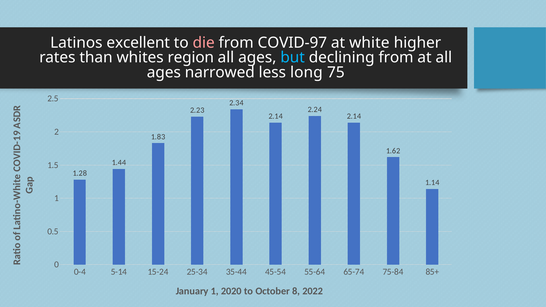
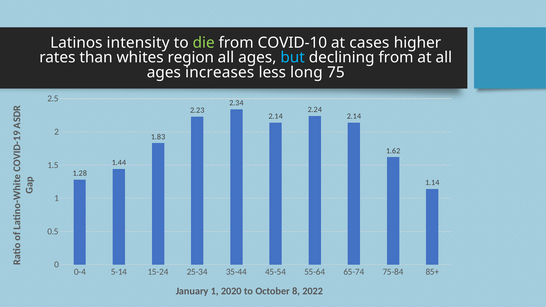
excellent: excellent -> intensity (138, 43)
die colour: pink -> light green (204, 43)
COVID-97: COVID-97 -> COVID-10 (292, 43)
white: white -> cases (369, 43)
narrowed: narrowed -> increases (220, 73)
